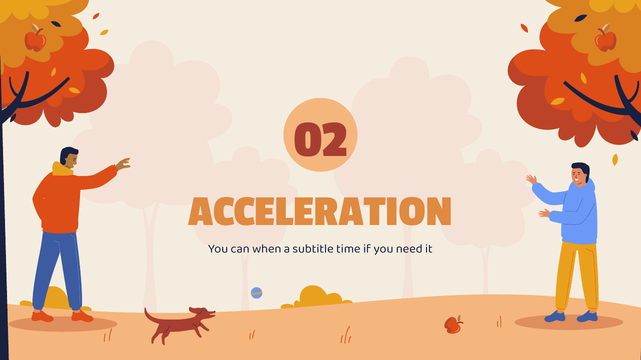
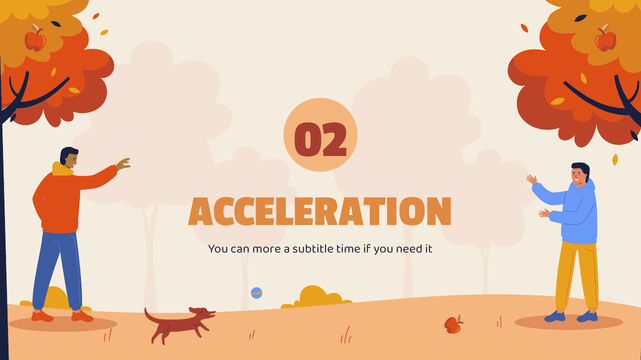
when: when -> more (267, 249)
